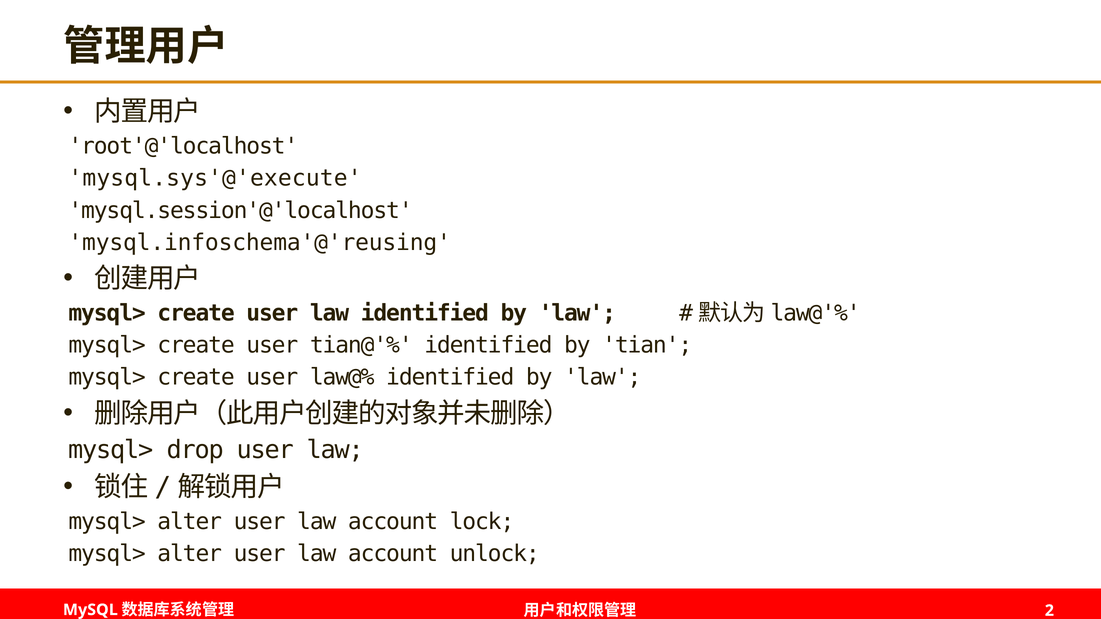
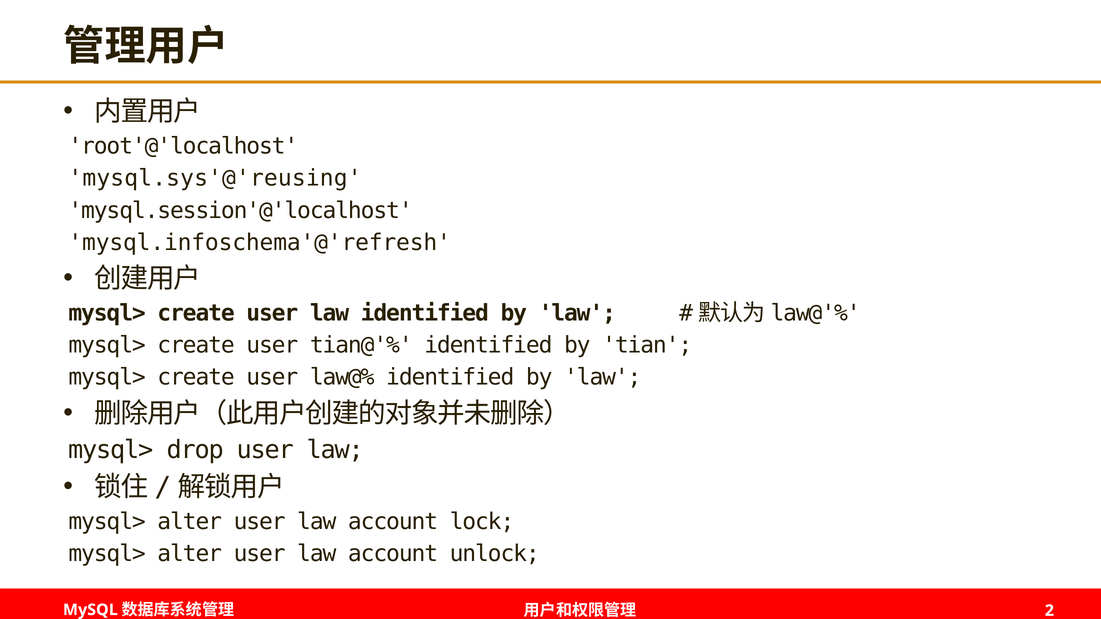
mysql.sys'@'execute: mysql.sys'@'execute -> mysql.sys'@'reusing (215, 178)
mysql.infoschema'@'reusing: mysql.infoschema'@'reusing -> mysql.infoschema'@'refresh (260, 243)
